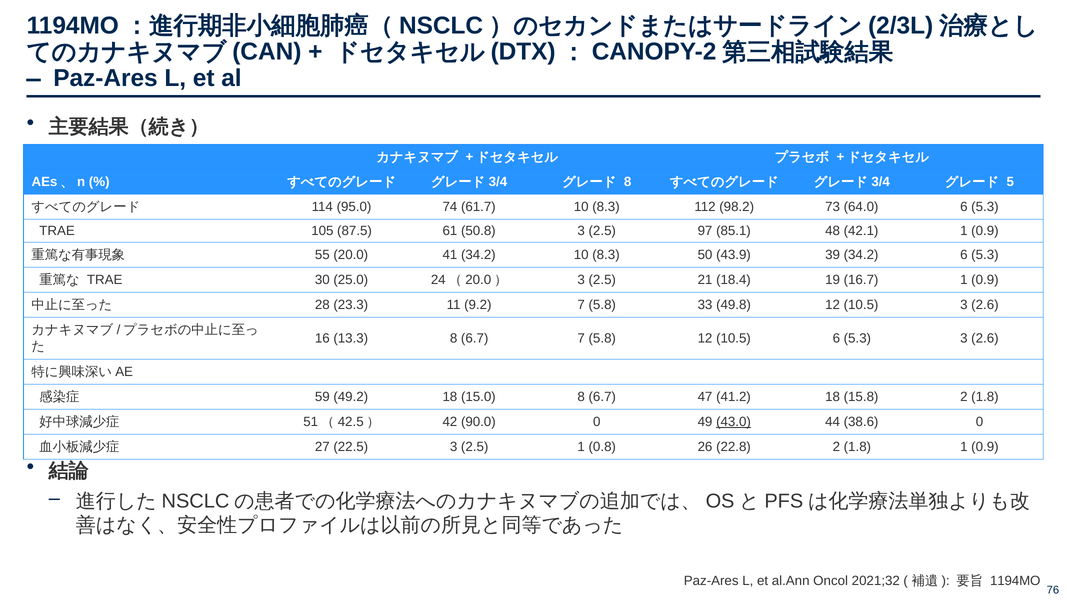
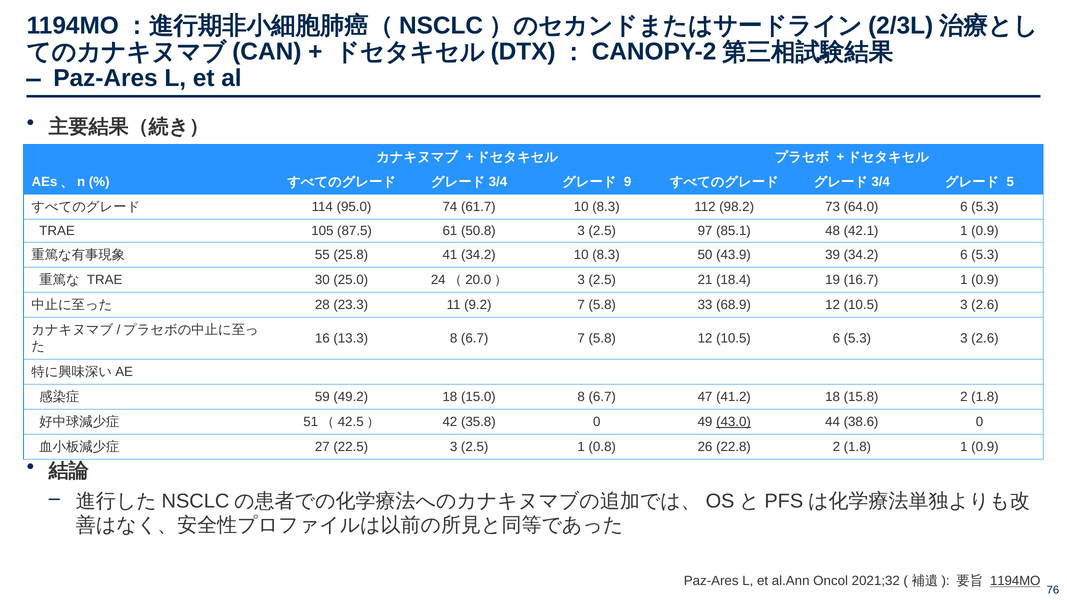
8: 8 -> 9 (628, 182)
20.0: 20.0 -> 25.8 (351, 255)
49.8: 49.8 -> 68.9 (733, 305)
90.0: 90.0 -> 35.8 (478, 422)
1194MO underline: none -> present (1015, 581)
